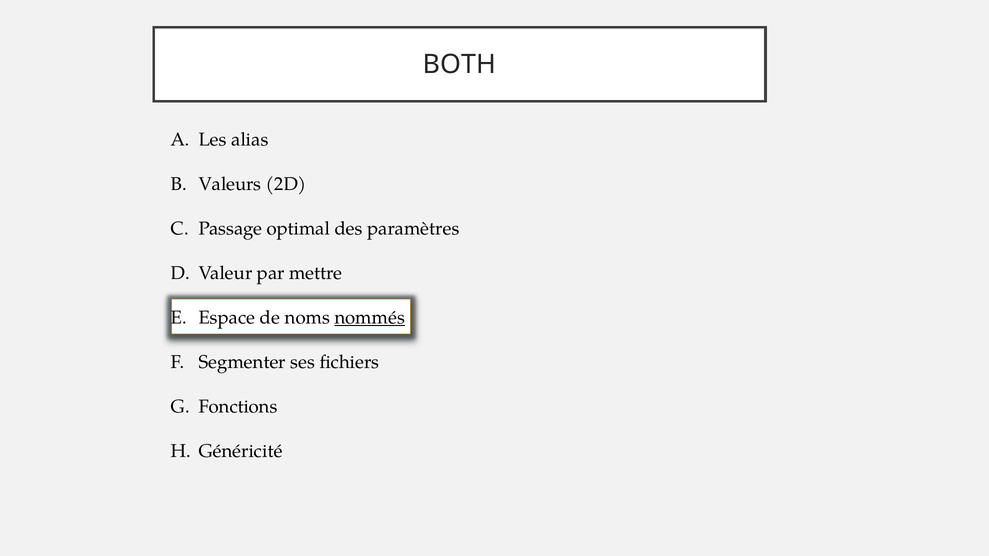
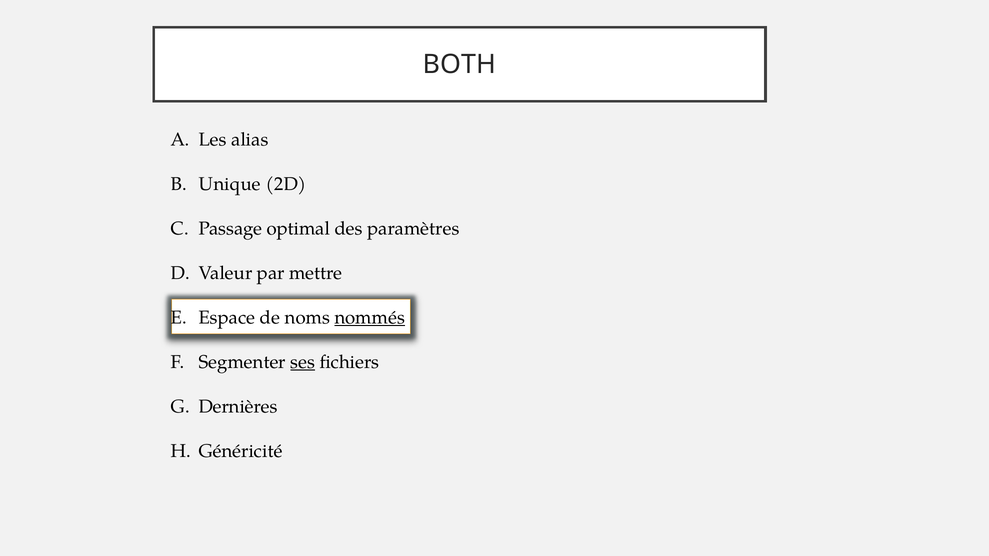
Valeurs: Valeurs -> Unique (230, 184)
ses underline: none -> present (303, 362)
Fonctions: Fonctions -> Dernières (238, 407)
